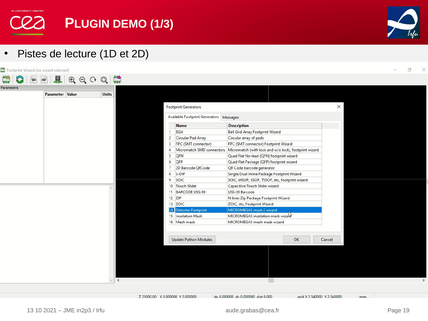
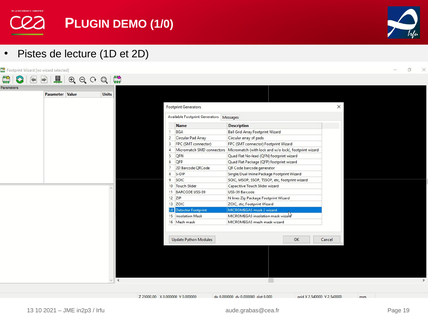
1/3: 1/3 -> 1/0 (162, 24)
